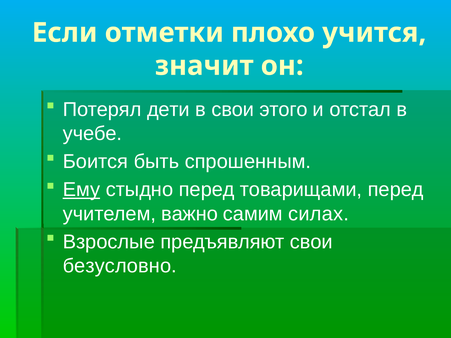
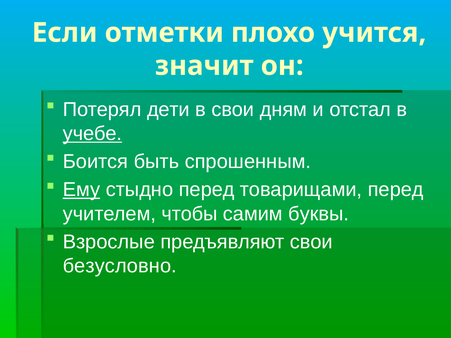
этого: этого -> дням (283, 110)
учебе underline: none -> present (92, 134)
важно: важно -> чтобы (190, 214)
силах: силах -> буквы (319, 214)
